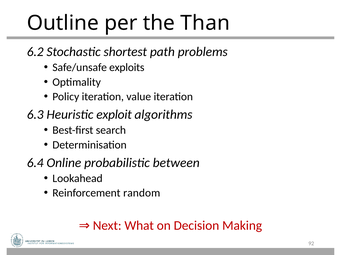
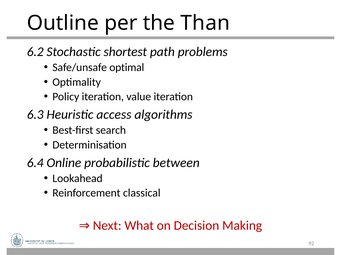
exploits: exploits -> optimal (127, 68)
exploit: exploit -> access (114, 115)
random: random -> classical (142, 194)
